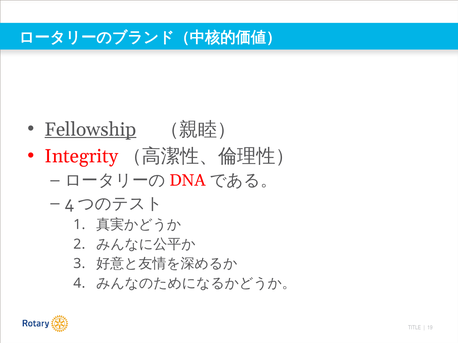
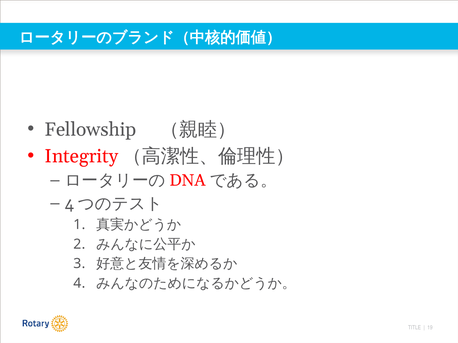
Fellowship underline: present -> none (90, 130)
